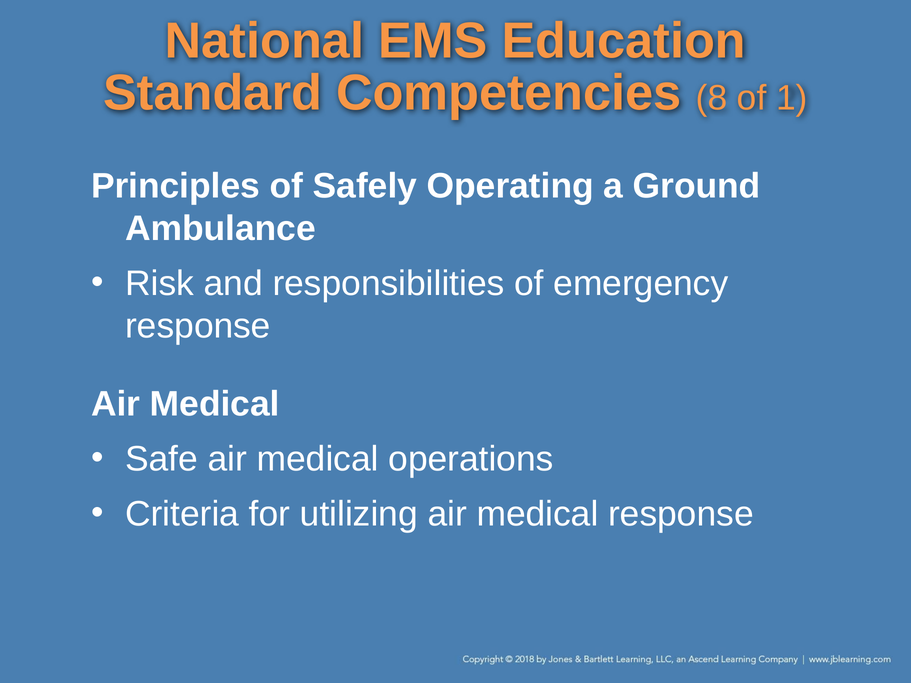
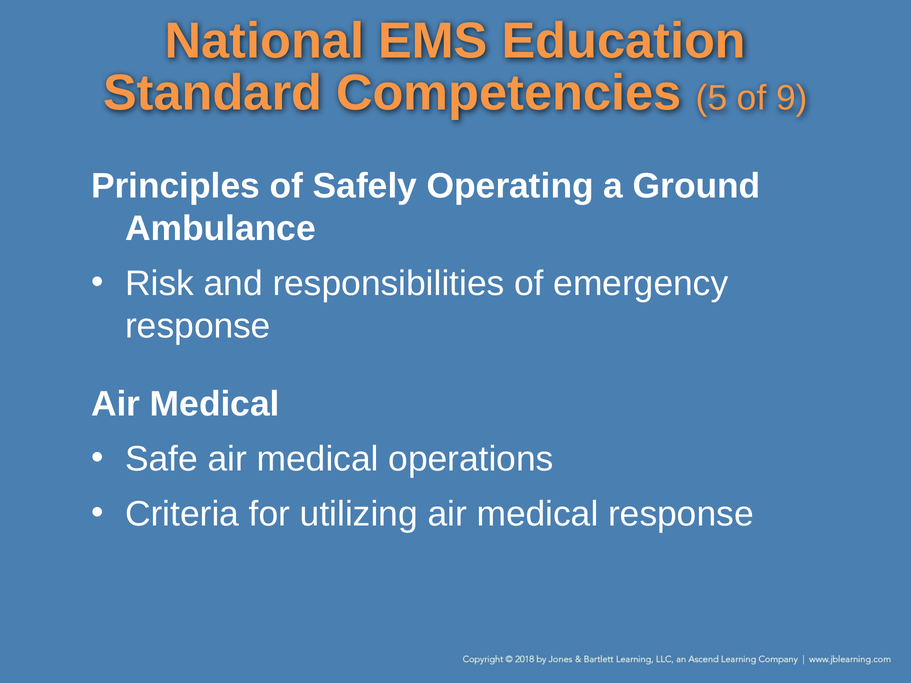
8: 8 -> 5 (712, 98)
1: 1 -> 9 (792, 98)
